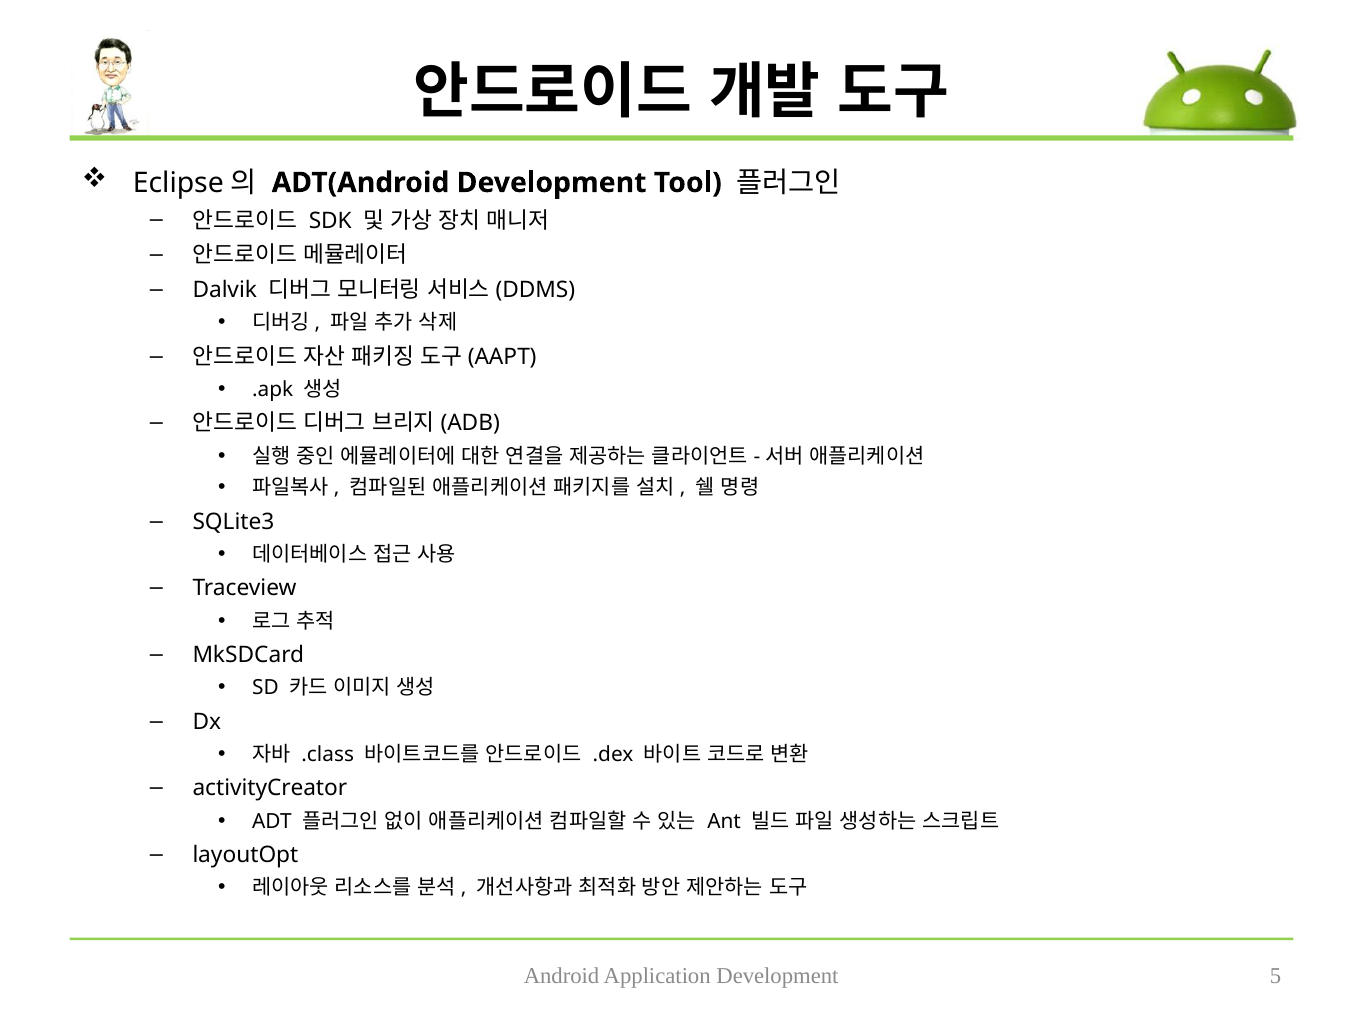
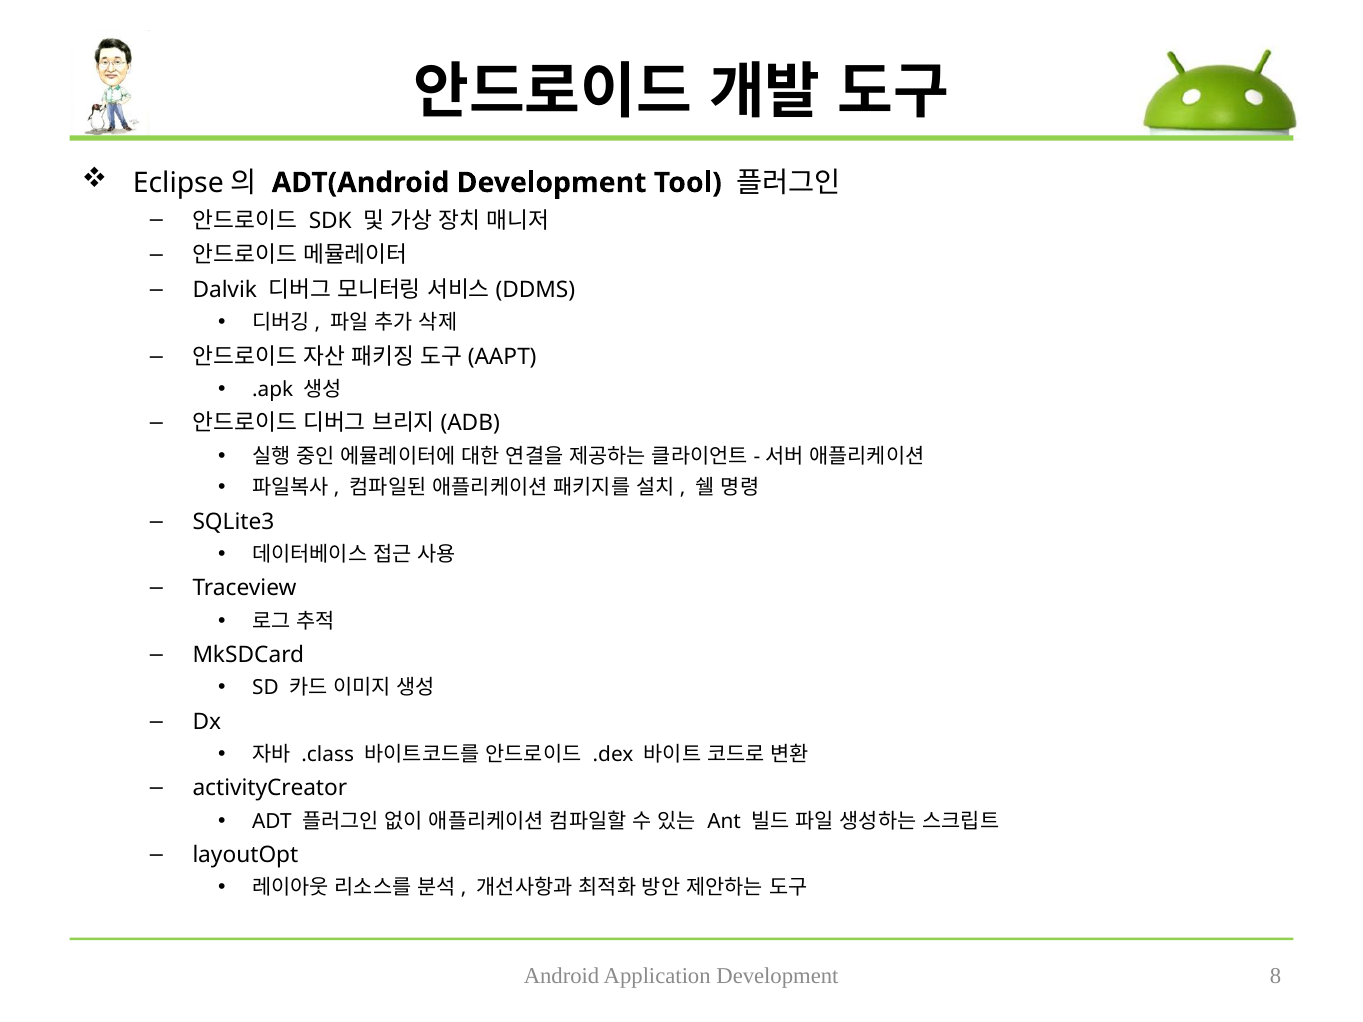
5: 5 -> 8 (1276, 976)
